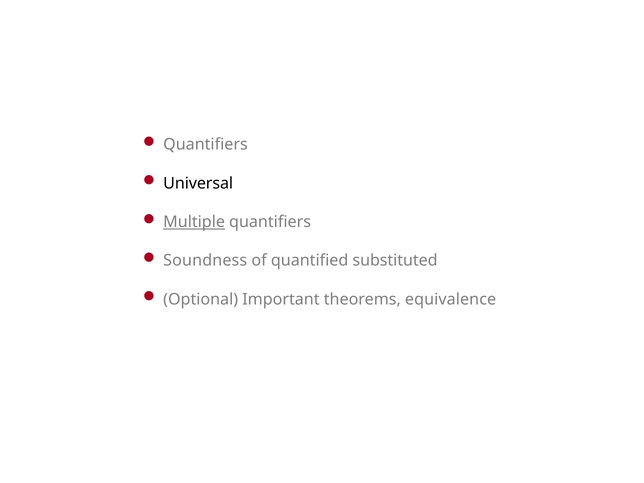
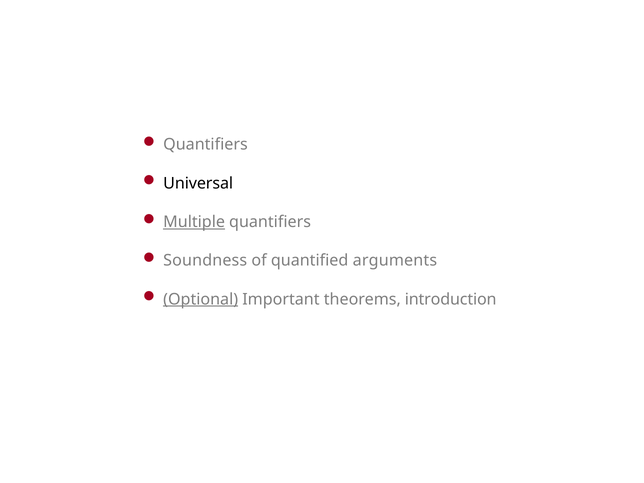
substituted: substituted -> arguments (395, 261)
Optional underline: none -> present (201, 299)
equivalence: equivalence -> introduction (451, 299)
